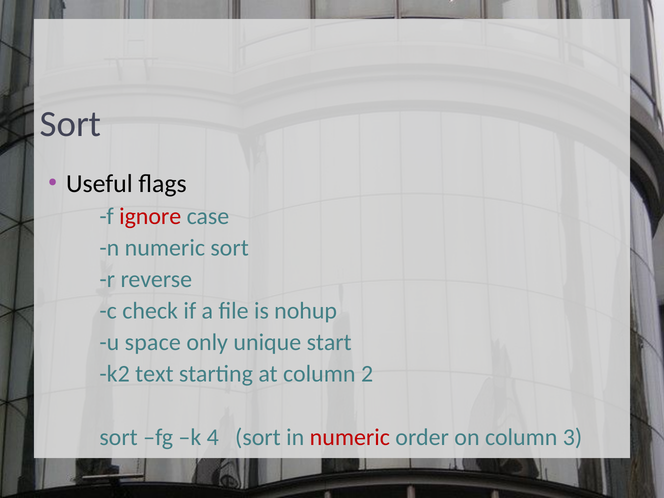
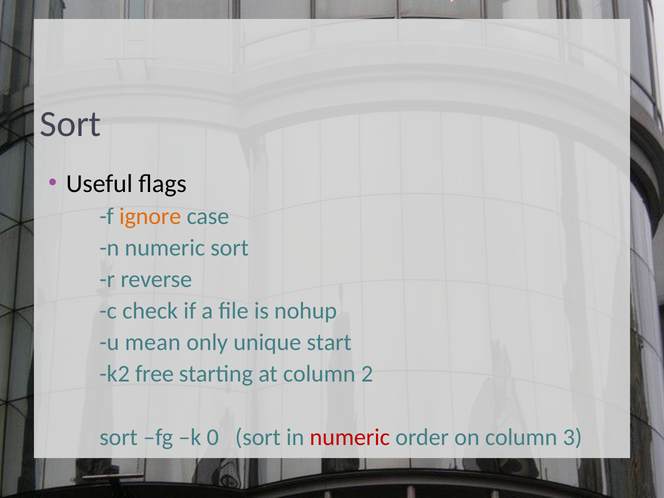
ignore colour: red -> orange (150, 216)
space: space -> mean (153, 343)
text: text -> free (155, 374)
4: 4 -> 0 (213, 437)
